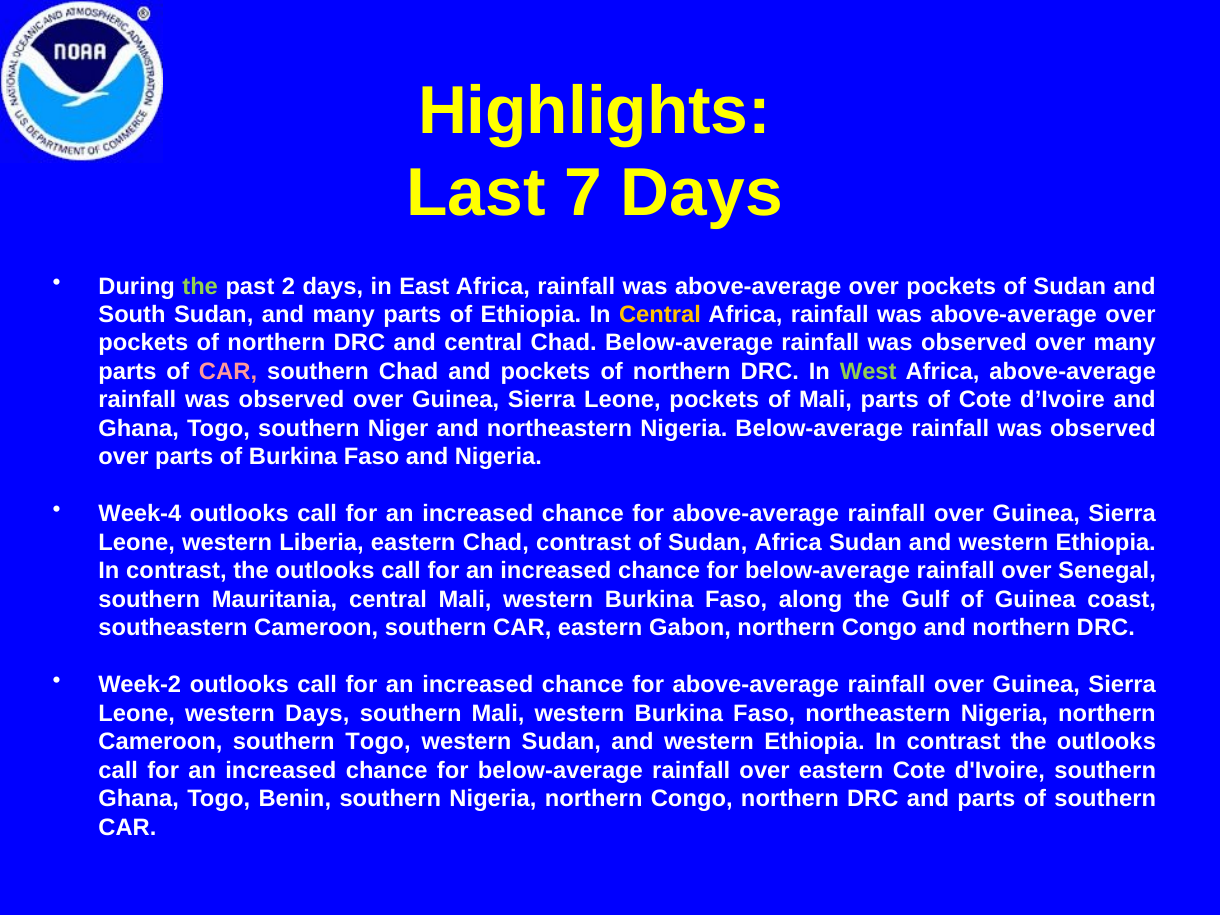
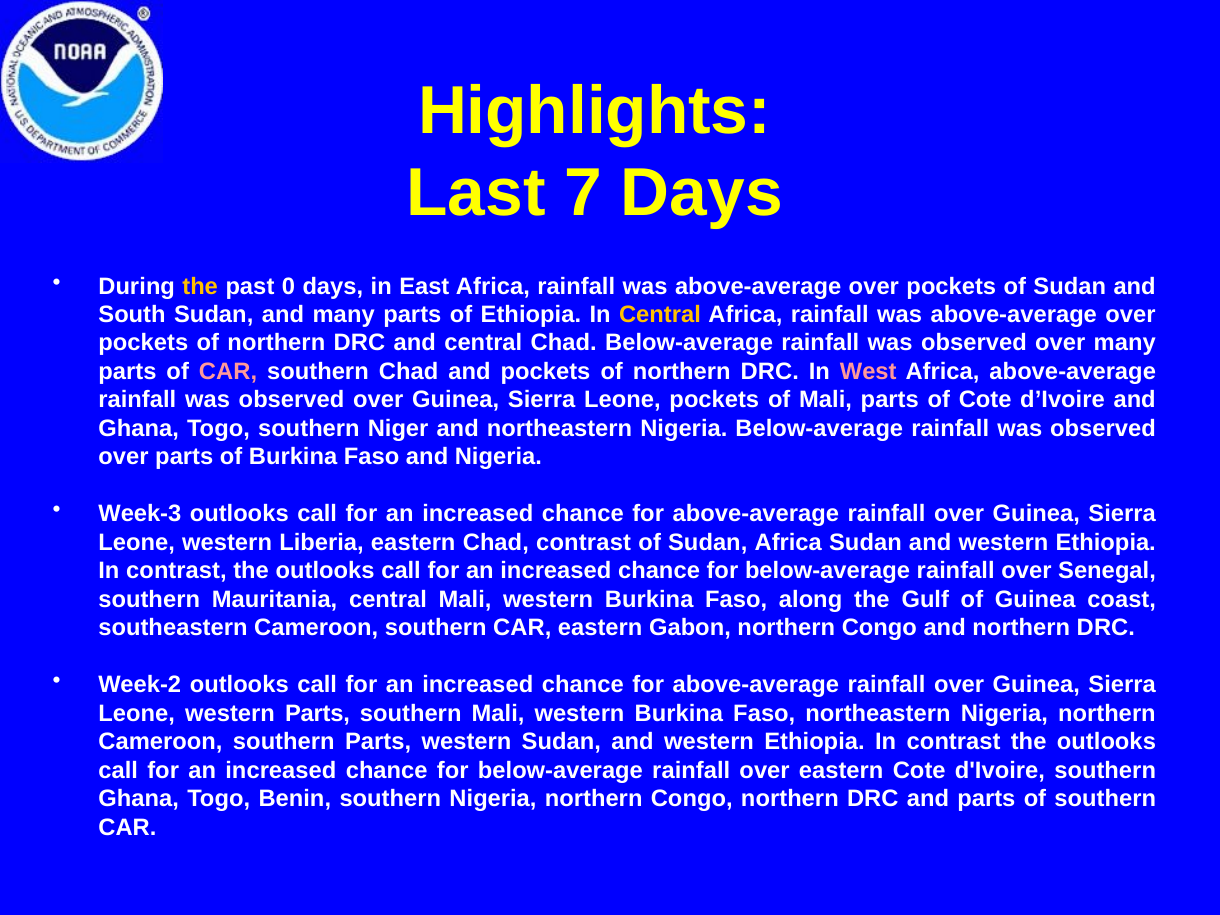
the colour: light green -> yellow (200, 286)
2: 2 -> 0 (288, 286)
West colour: light green -> pink (868, 372)
Week-4: Week-4 -> Week-3 (140, 514)
western Days: Days -> Parts (318, 713)
southern Togo: Togo -> Parts (378, 742)
